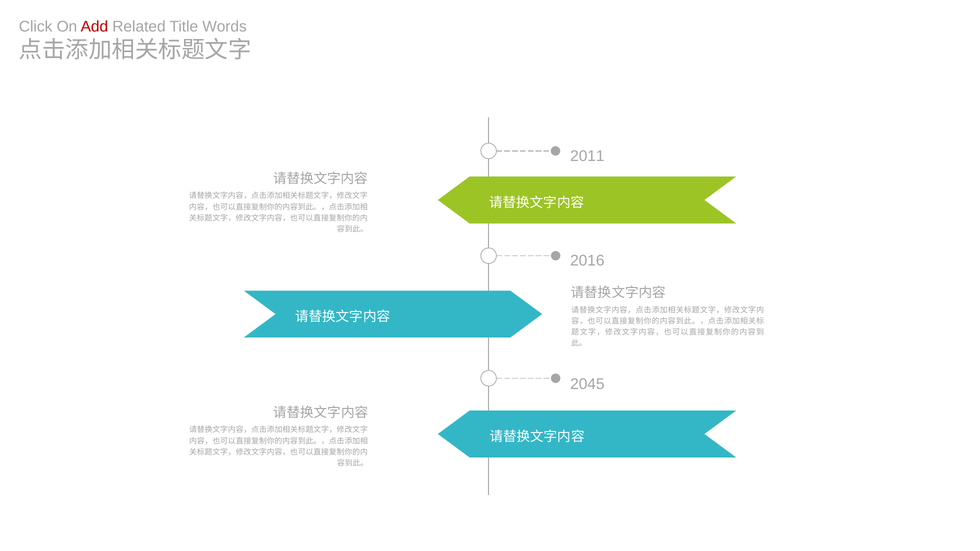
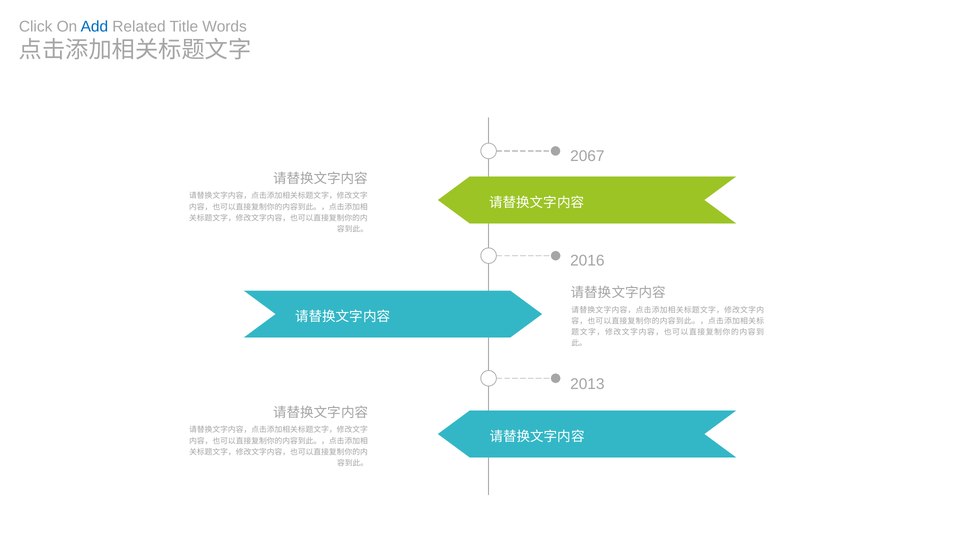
Add colour: red -> blue (94, 27)
2011: 2011 -> 2067 (587, 156)
2045: 2045 -> 2013 (587, 384)
